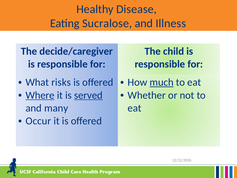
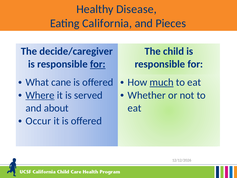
Sucralose: Sucralose -> California (107, 23)
Illness: Illness -> Pieces (171, 23)
for underline: none -> present (98, 64)
risks: risks -> cane (61, 82)
served underline: present -> none (88, 95)
many: many -> about (56, 108)
